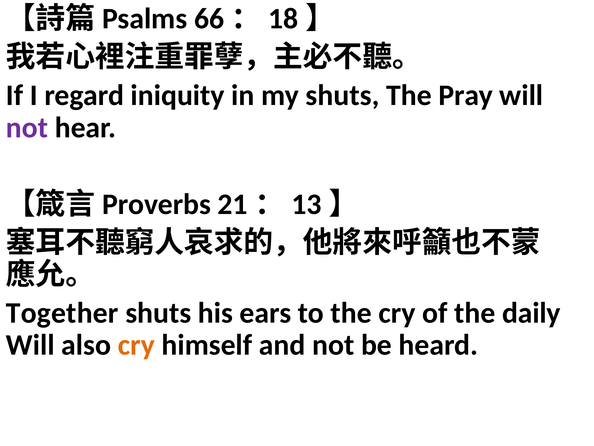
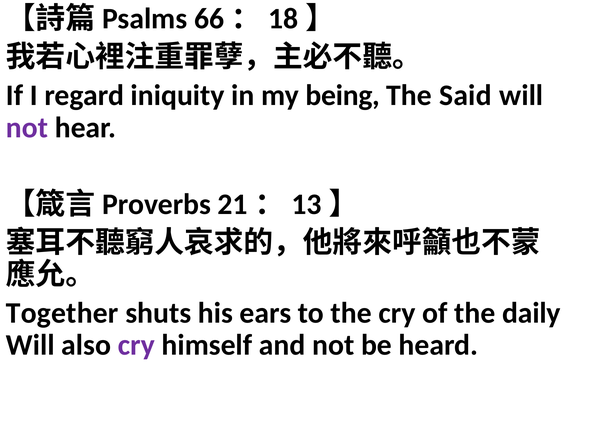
my shuts: shuts -> being (343, 95)
Pray: Pray -> Said (465, 95)
cry colour: orange -> purple (136, 345)
